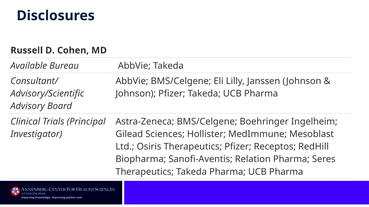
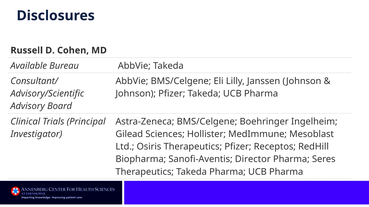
Relation: Relation -> Director (253, 160)
